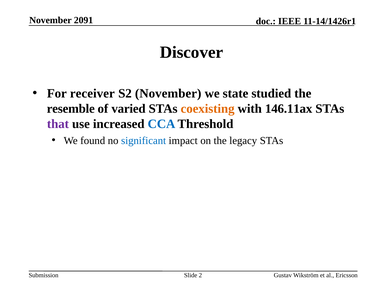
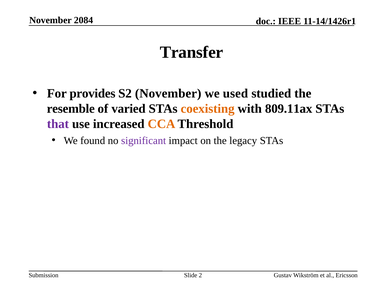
2091: 2091 -> 2084 (83, 20)
Discover: Discover -> Transfer (192, 52)
receiver: receiver -> provides (92, 93)
state: state -> used (235, 93)
146.11ax: 146.11ax -> 809.11ax (289, 109)
CCA colour: blue -> orange (162, 124)
significant colour: blue -> purple (144, 141)
